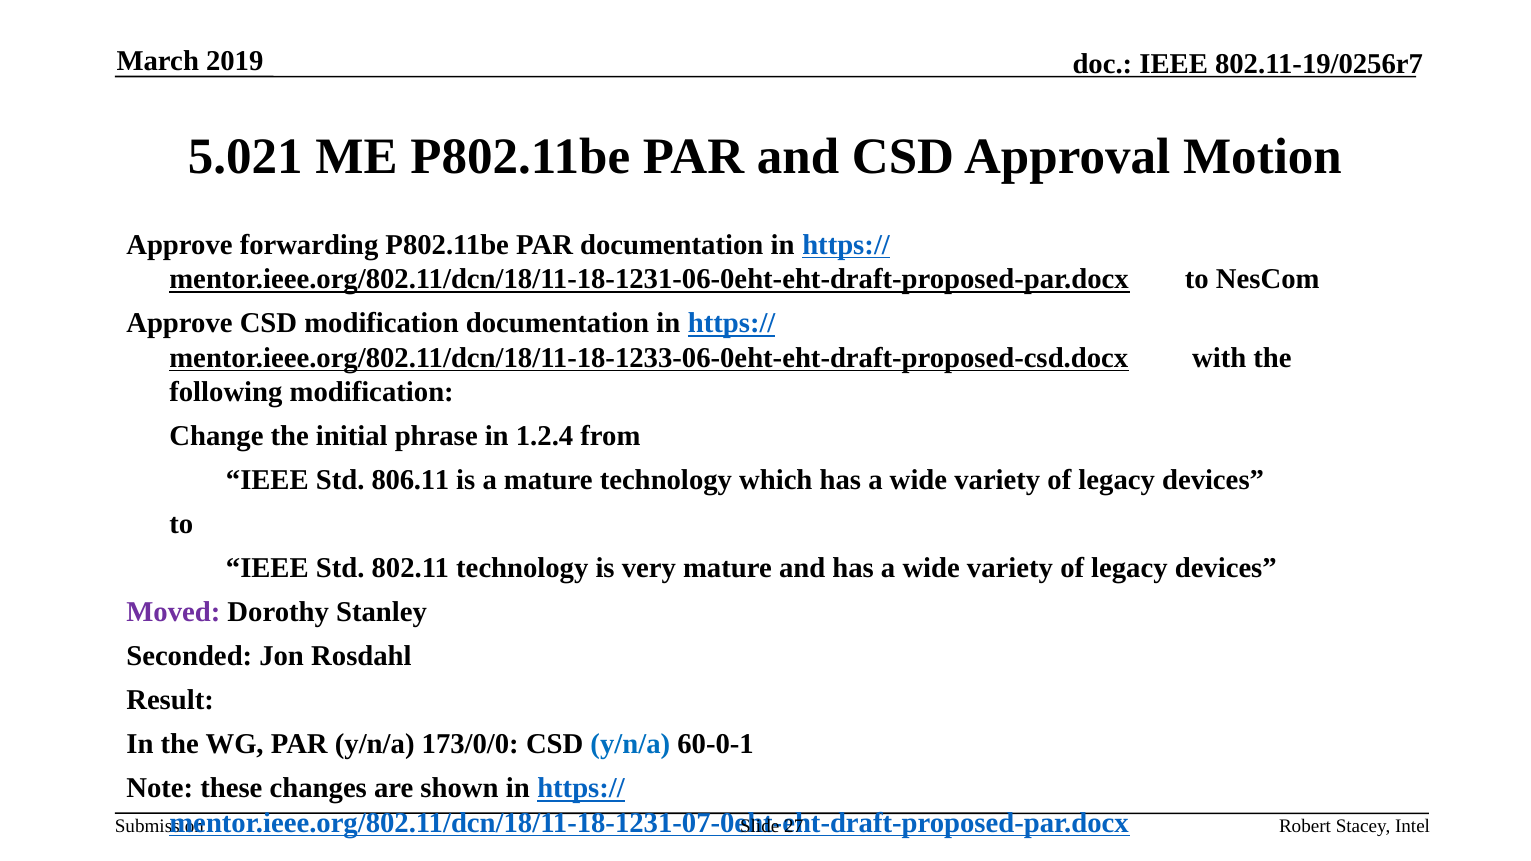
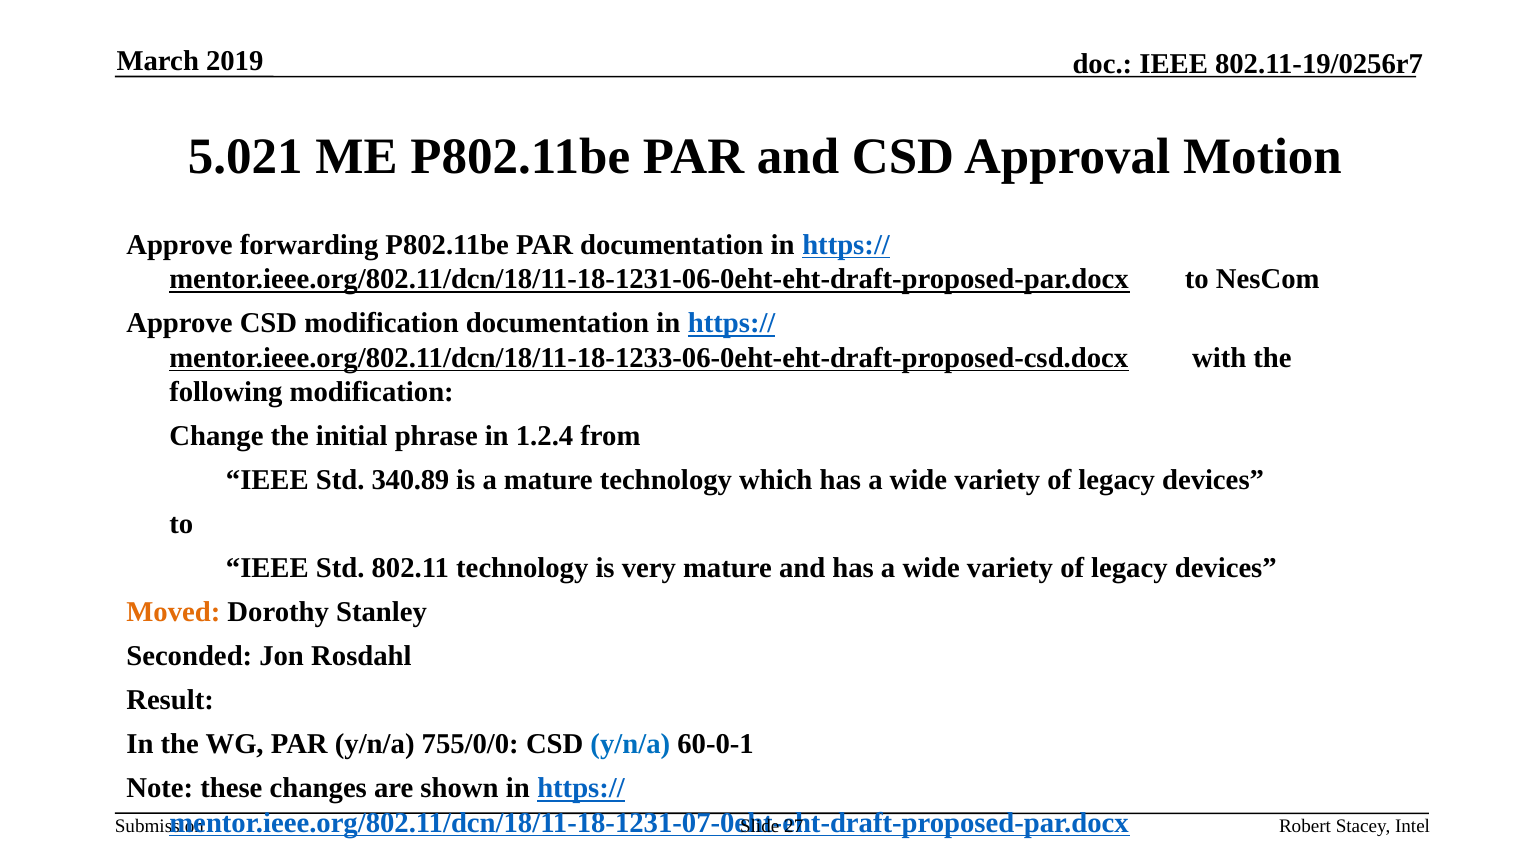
806.11: 806.11 -> 340.89 (410, 480)
Moved colour: purple -> orange (173, 612)
173/0/0: 173/0/0 -> 755/0/0 (470, 745)
